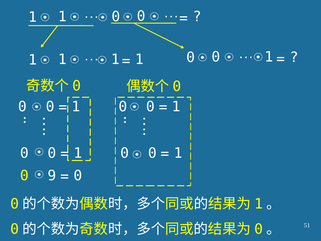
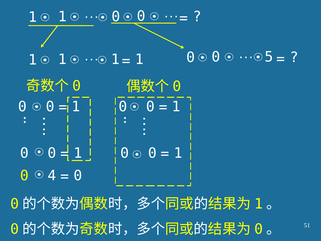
1: 1 -> 5 (269, 57)
9: 9 -> 4 (52, 176)
